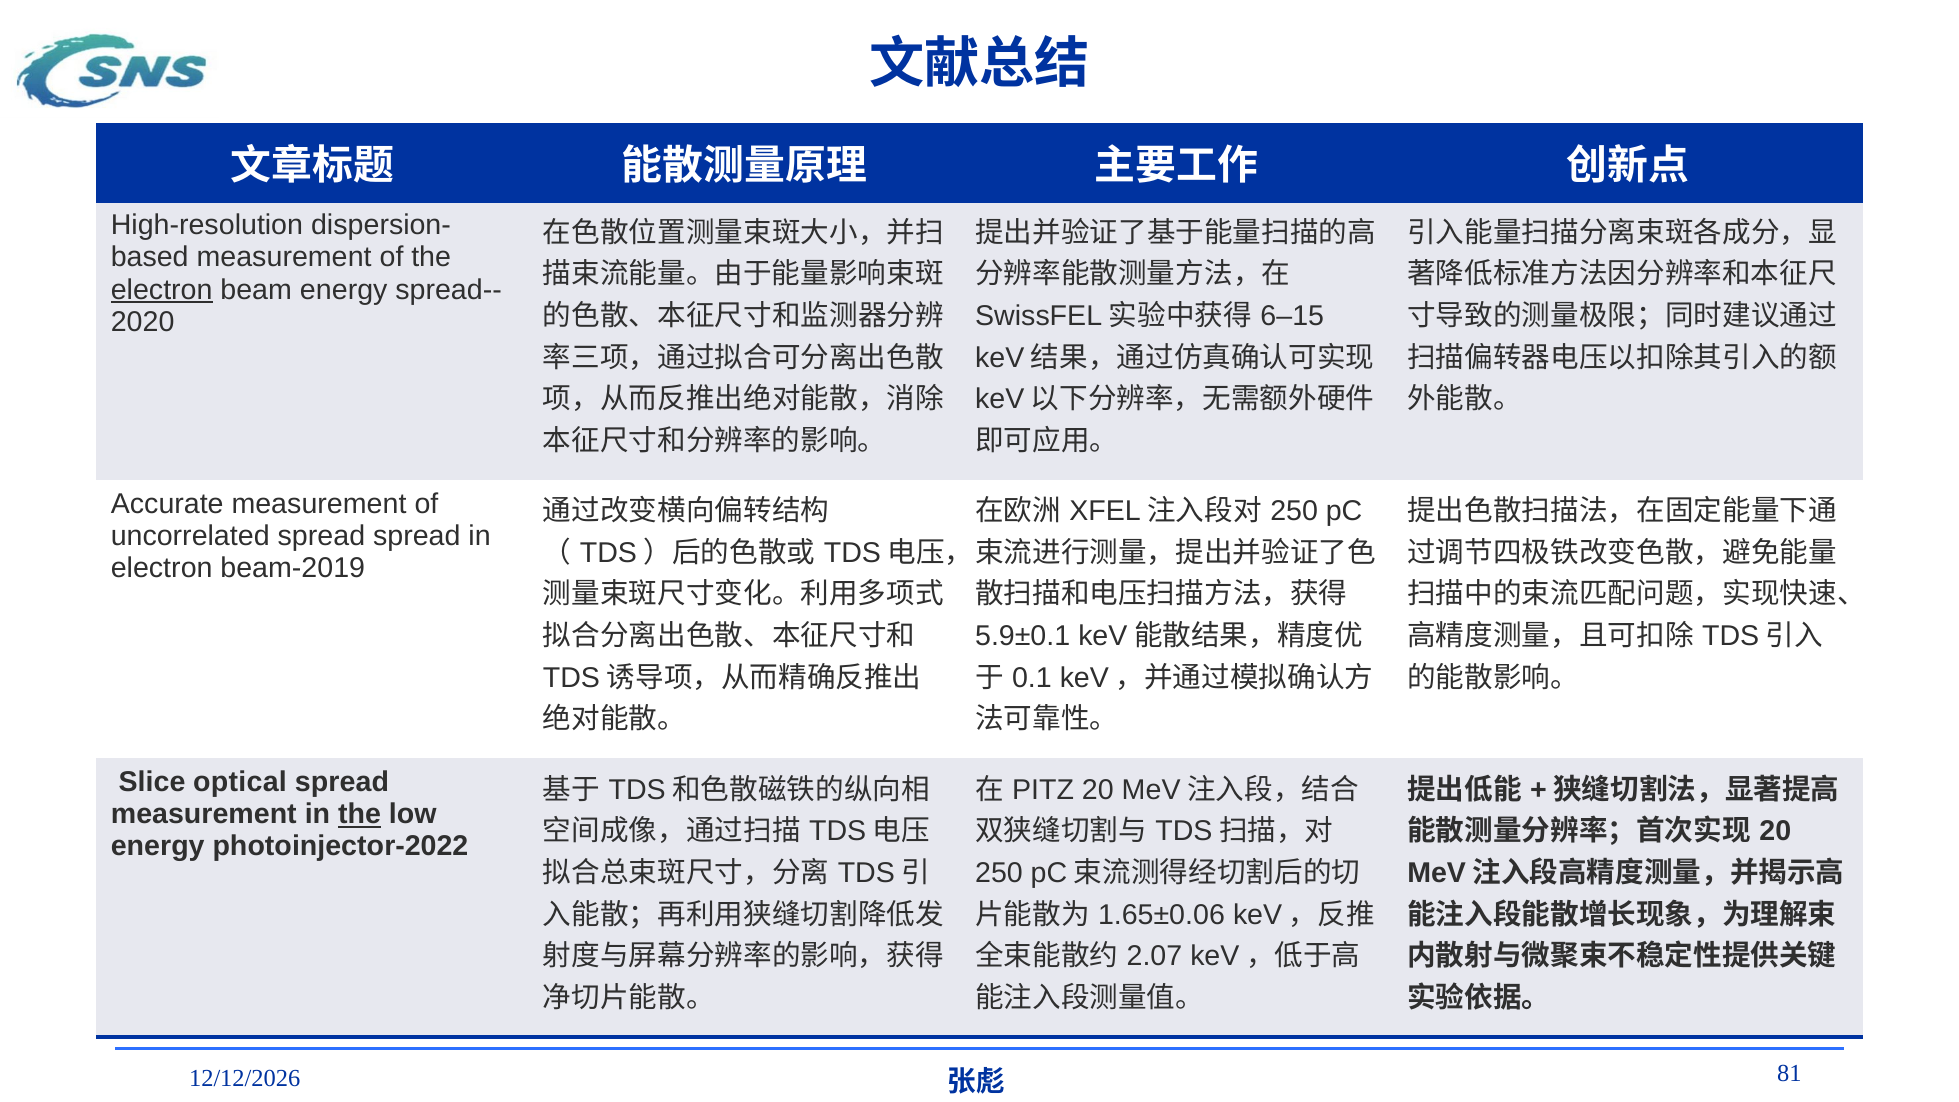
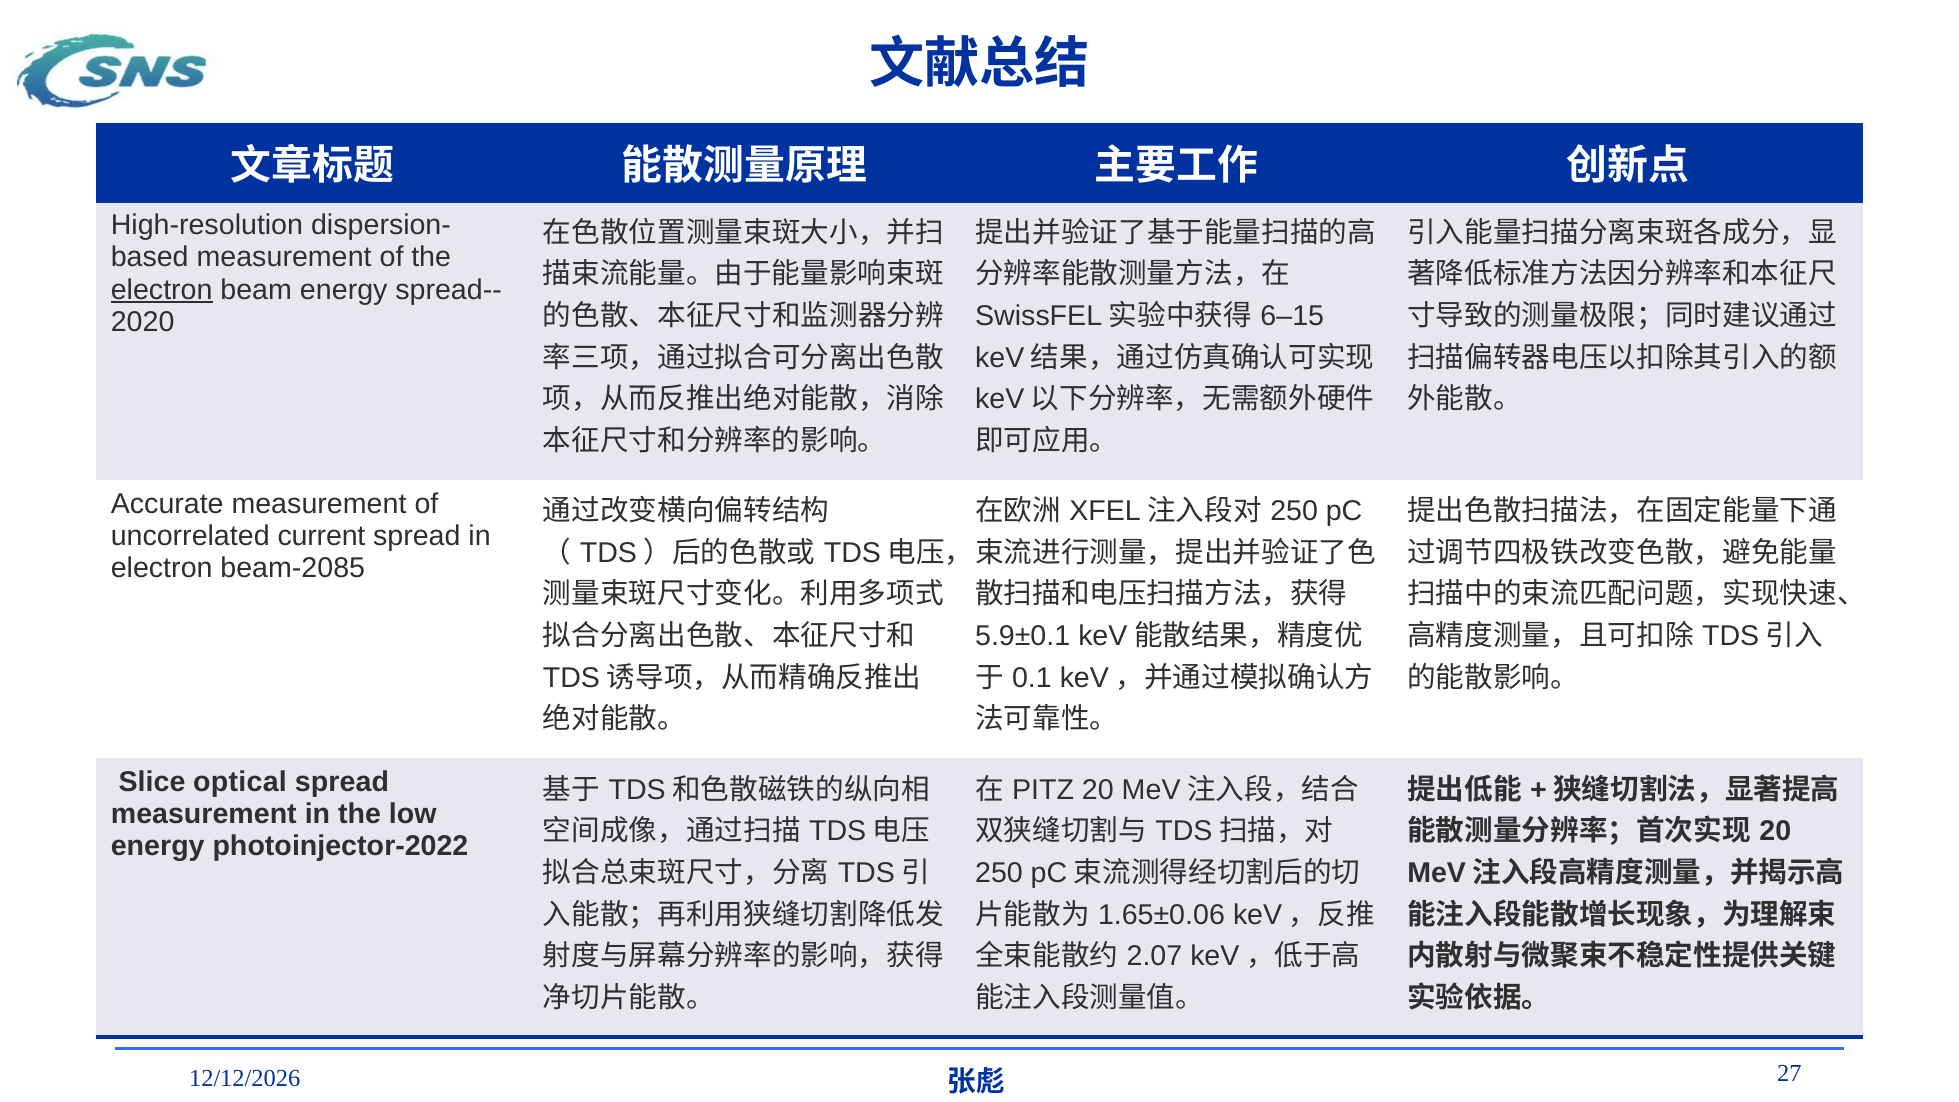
uncorrelated spread: spread -> current (321, 536)
beam-2019: beam-2019 -> beam-2085 (293, 568)
the underline: present -> none (360, 814)
81: 81 -> 27 (1789, 1073)
